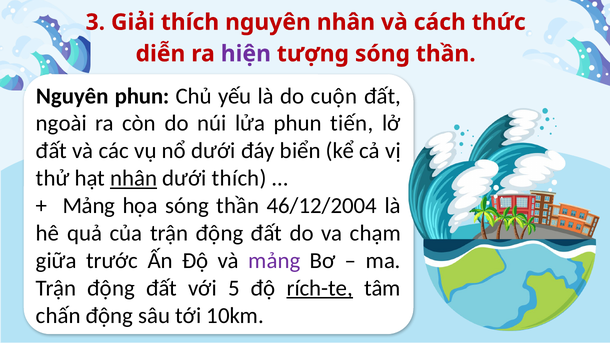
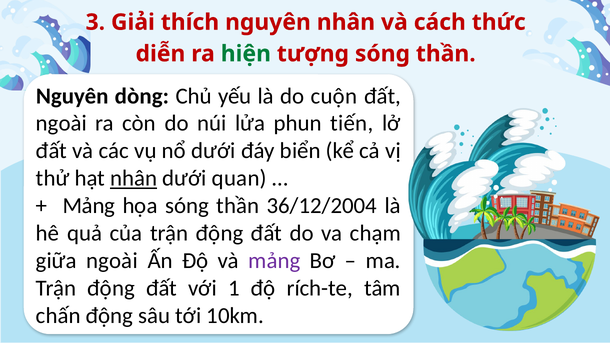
hiện colour: purple -> green (246, 54)
Nguyên phun: phun -> dòng (142, 96)
dưới thích: thích -> quan (239, 178)
46/12/2004: 46/12/2004 -> 36/12/2004 (322, 206)
giữa trước: trước -> ngoài (112, 261)
5: 5 -> 1 (234, 288)
rích-te underline: present -> none (320, 288)
